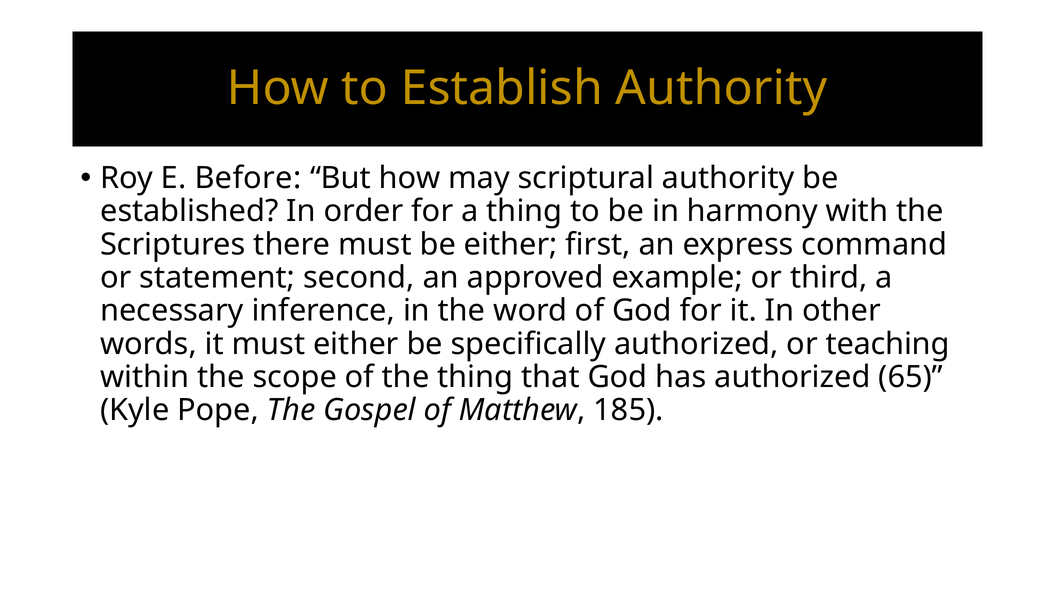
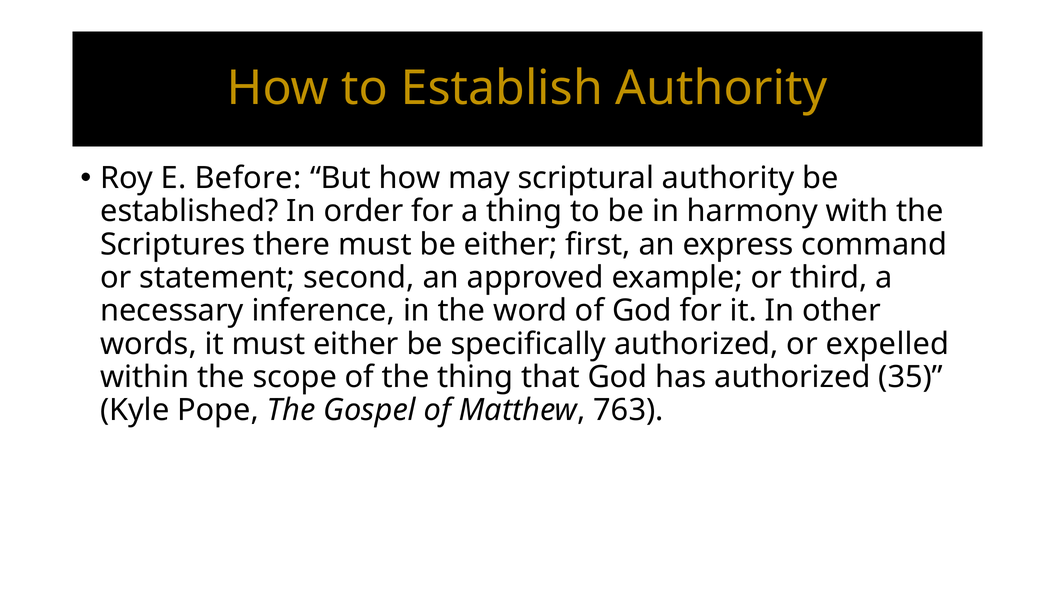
teaching: teaching -> expelled (888, 344)
65: 65 -> 35 (911, 377)
185: 185 -> 763 (628, 411)
